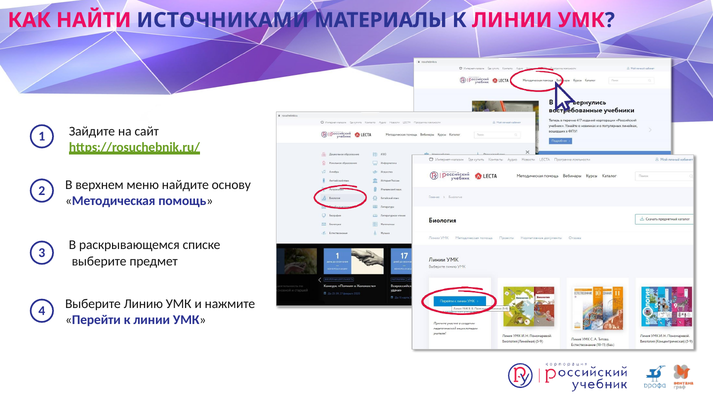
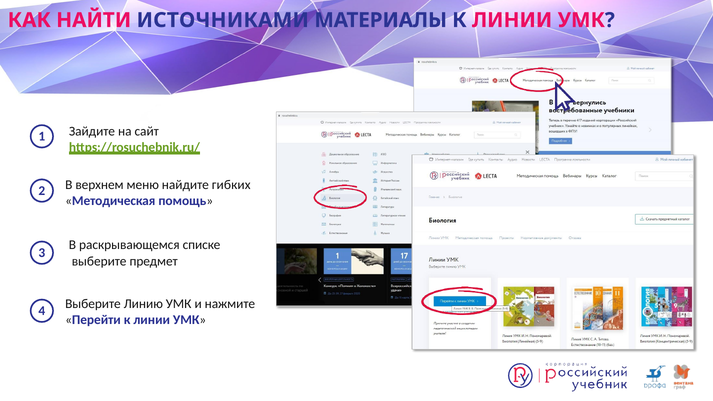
основу: основу -> гибких (231, 185)
